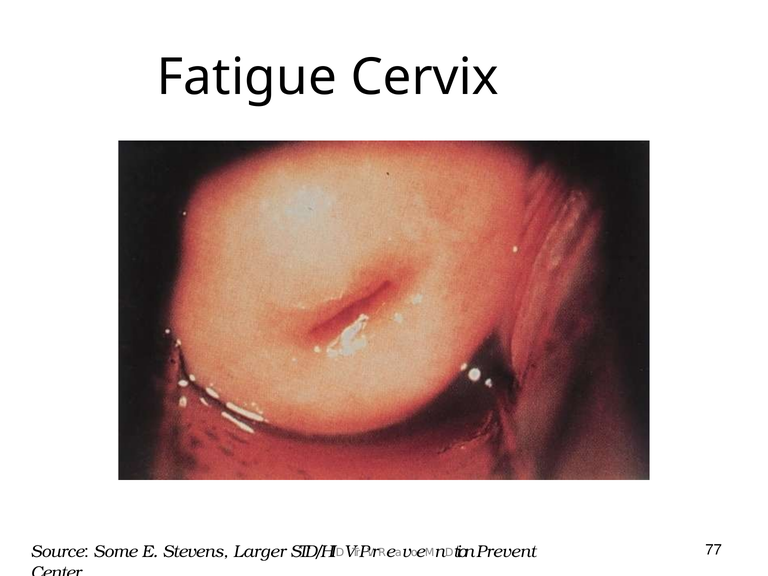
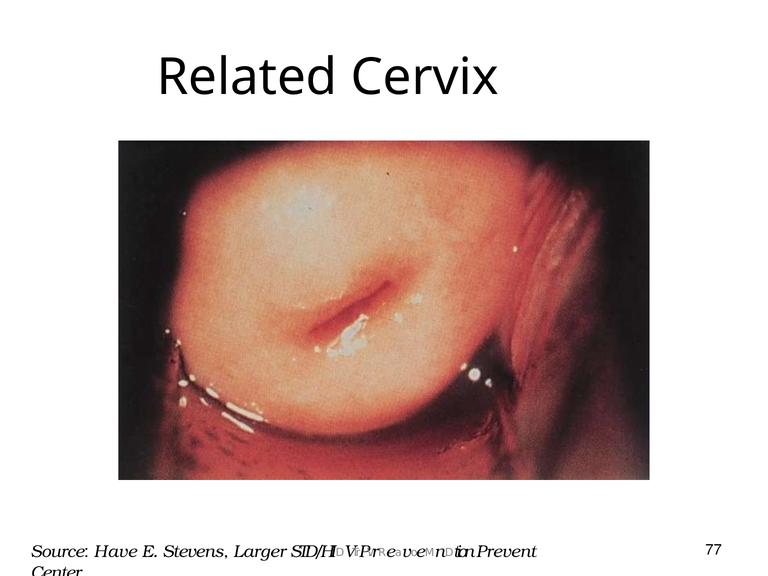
Fatigue: Fatigue -> Related (247, 78)
Some: Some -> Have (115, 552)
